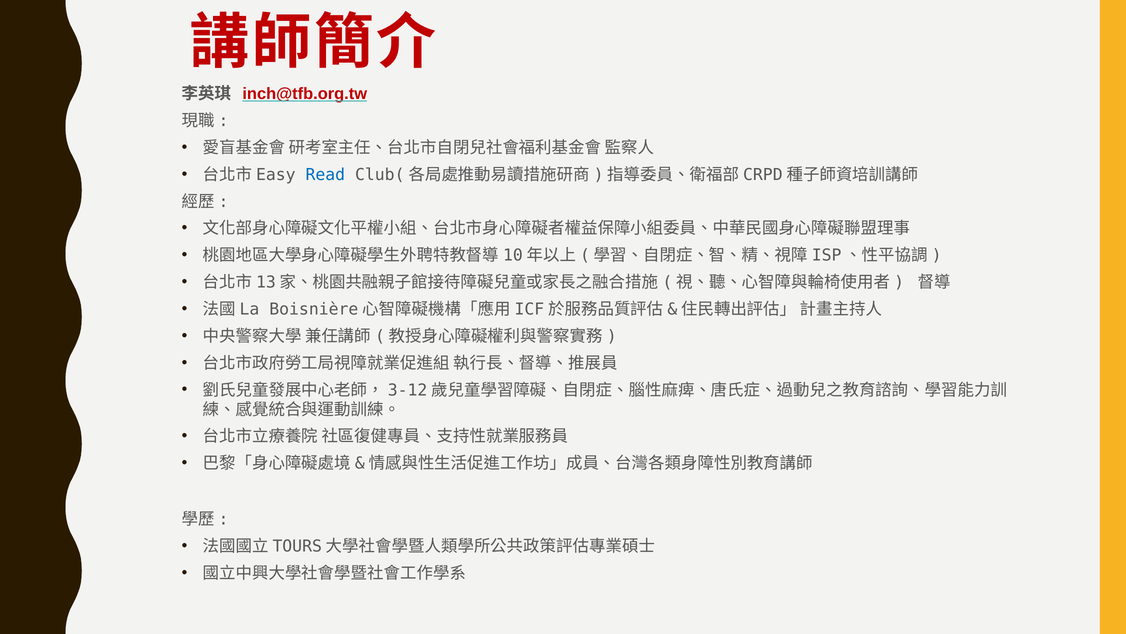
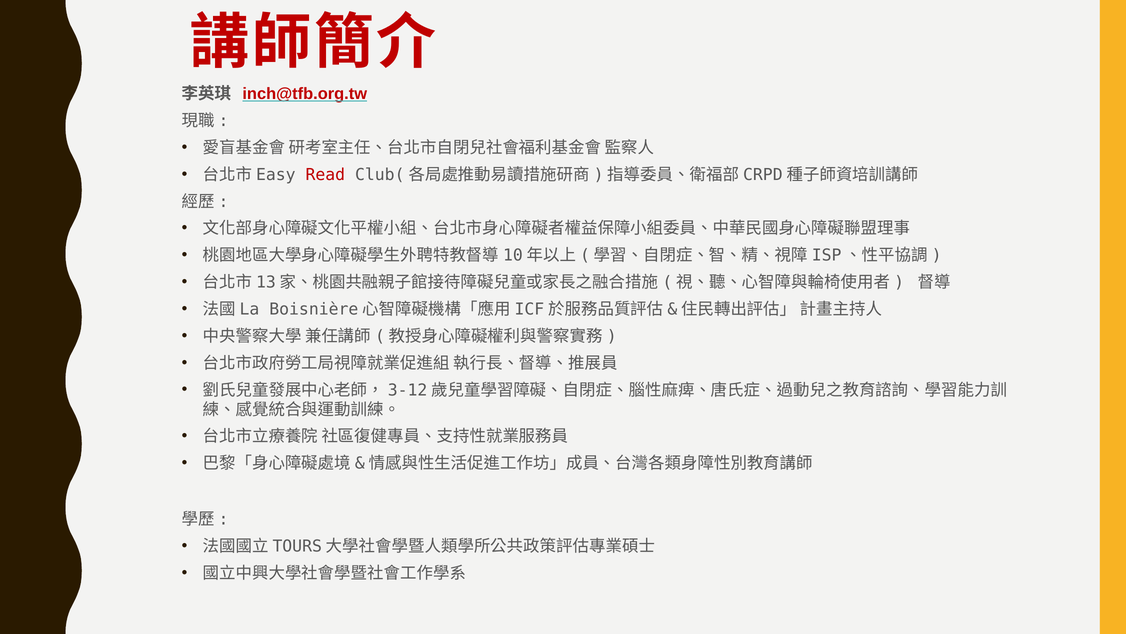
Read colour: blue -> red (325, 175)
